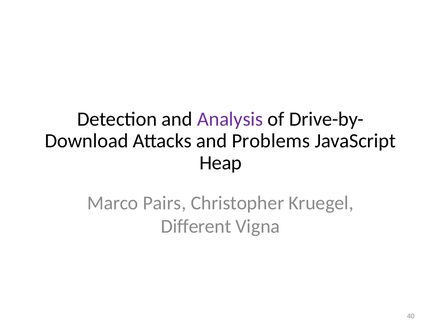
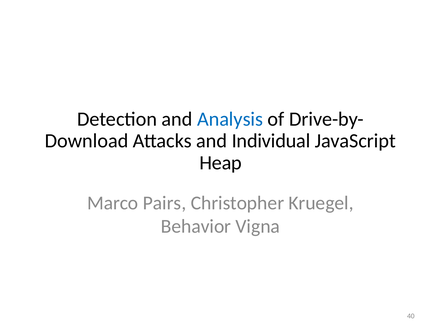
Analysis colour: purple -> blue (230, 119)
Problems: Problems -> Individual (271, 141)
Different: Different -> Behavior (196, 226)
